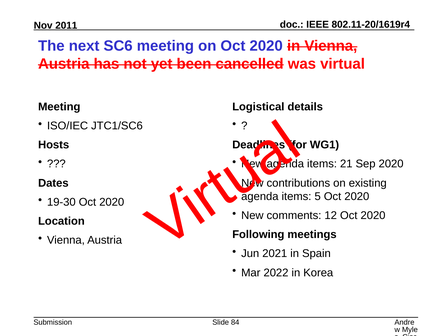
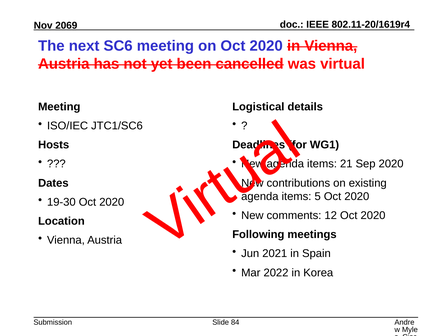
2011: 2011 -> 2069 (66, 25)
